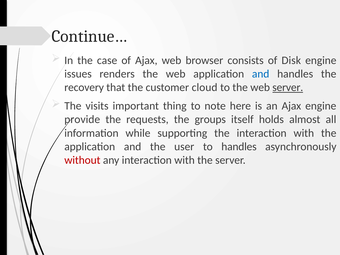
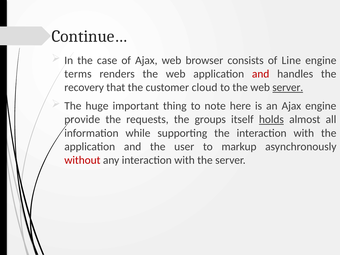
Disk: Disk -> Line (291, 60)
issues: issues -> terms (78, 74)
and colour: blue -> red (261, 74)
visits: visits -> huge (97, 106)
holds underline: none -> present (271, 119)
to handles: handles -> markup (239, 147)
